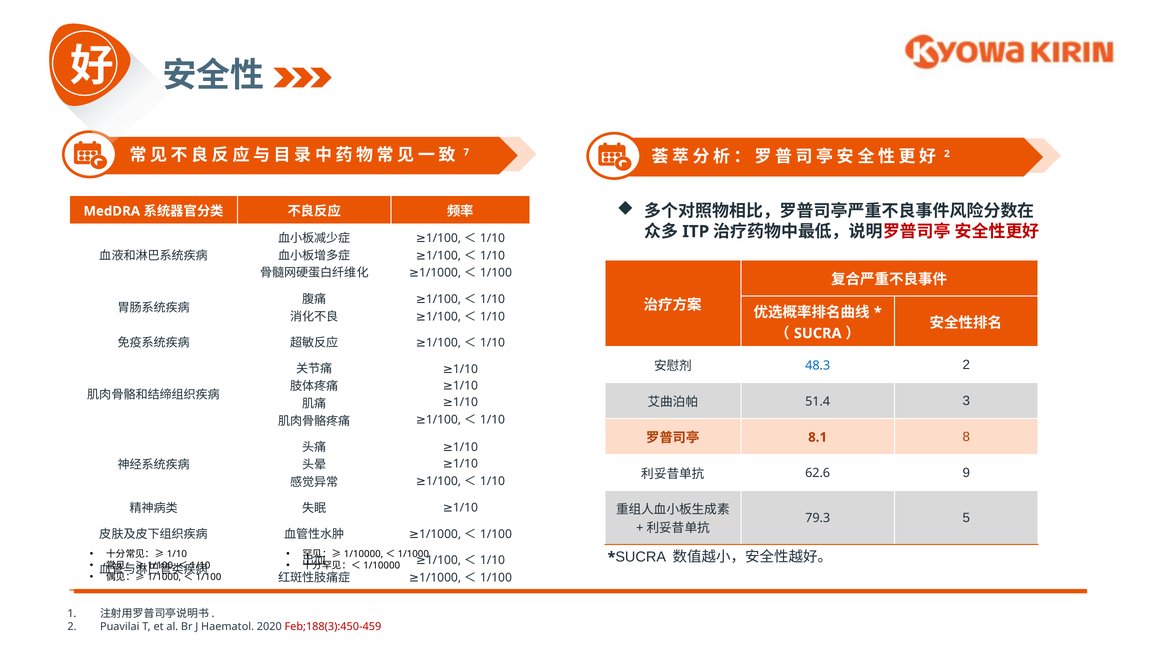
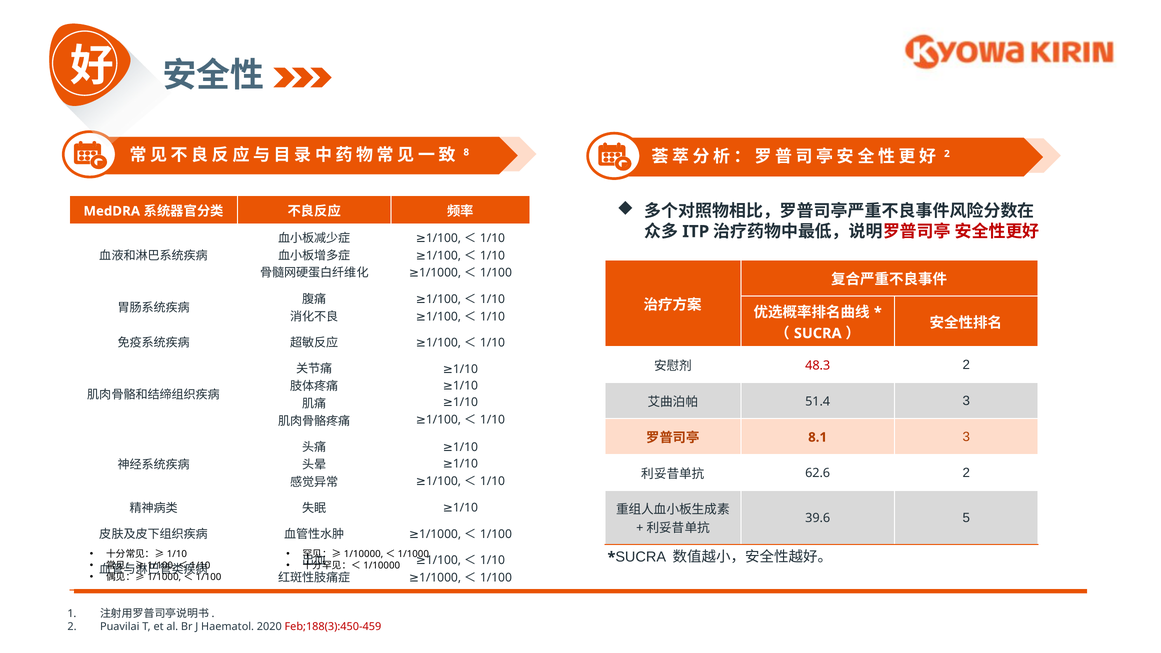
7: 7 -> 8 (466, 152)
48.3 colour: blue -> red (818, 366)
8.1 8: 8 -> 3 (966, 437)
62.6 9: 9 -> 2 (966, 473)
79.3: 79.3 -> 39.6 (818, 518)
